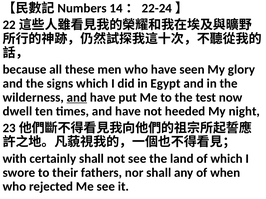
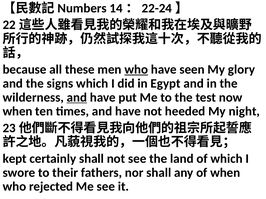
who underline: none -> present (136, 70)
dwell: dwell -> when (18, 112)
with: with -> kept (15, 159)
